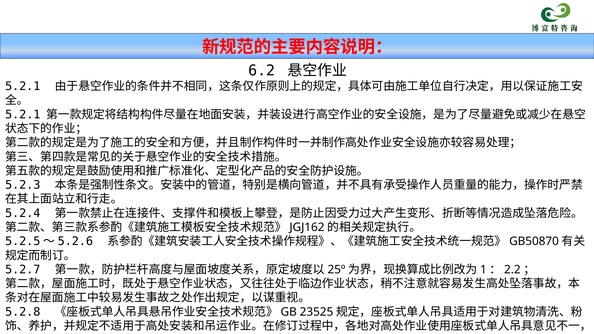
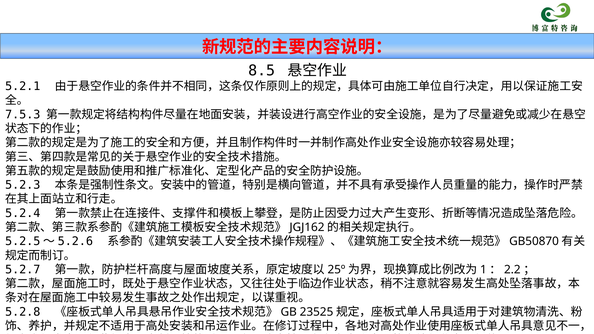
6.2: 6.2 -> 8.5 (262, 71)
5.2.1: 5.2.1 -> 7.5.3 (23, 115)
